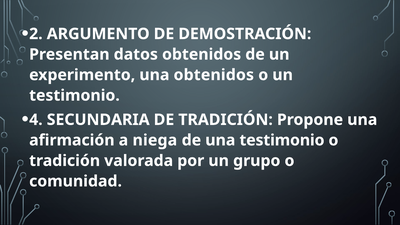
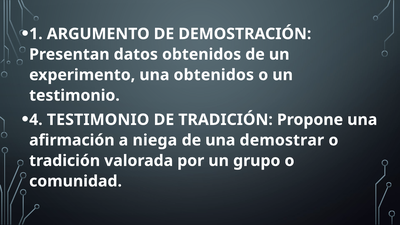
2: 2 -> 1 (36, 34)
4 SECUNDARIA: SECUNDARIA -> TESTIMONIO (98, 120)
una testimonio: testimonio -> demostrar (282, 140)
